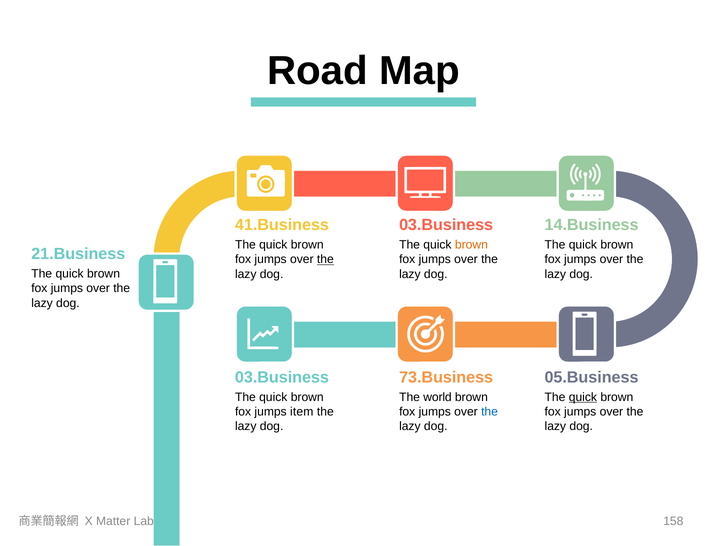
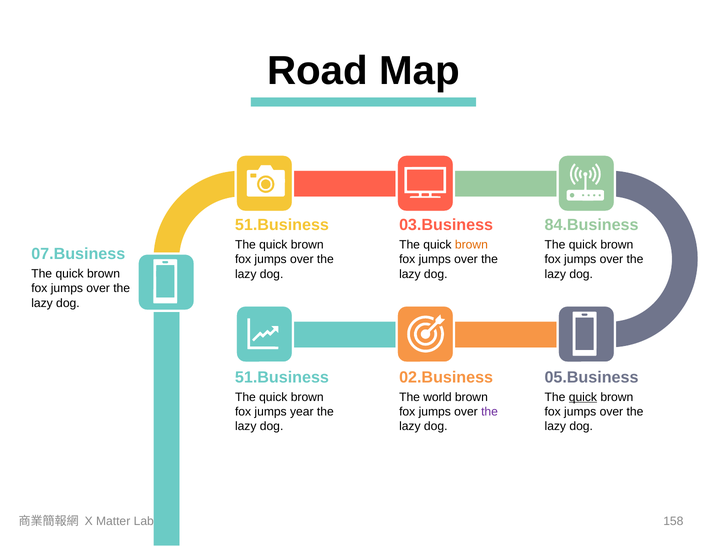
41.Business: 41.Business -> 51.Business (282, 225)
14.Business: 14.Business -> 84.Business (592, 225)
21.Business: 21.Business -> 07.Business (78, 254)
the underline: present -> none (325, 259)
03.Business: 03.Business -> 51.Business (282, 377)
73.Business: 73.Business -> 02.Business (446, 377)
item: item -> year (302, 411)
the colour: blue -> purple (490, 411)
